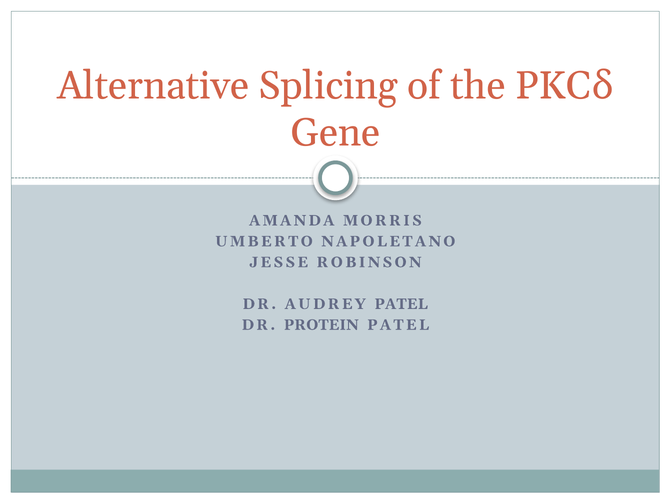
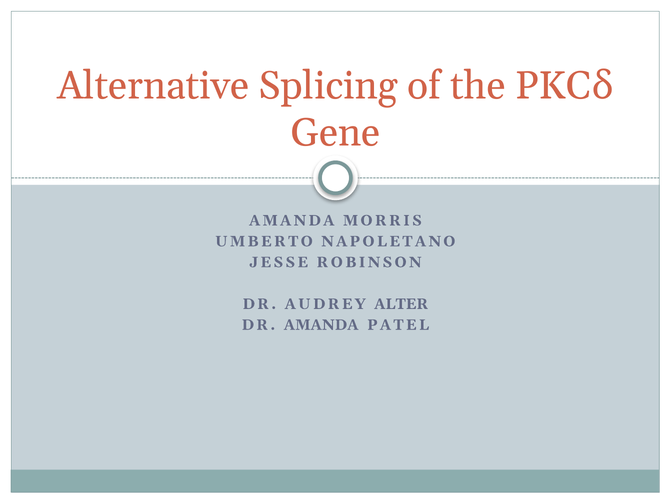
AUDREY PATEL: PATEL -> ALTER (401, 304)
DR PROTEIN: PROTEIN -> AMANDA (321, 324)
